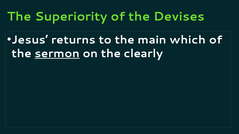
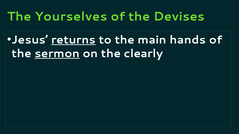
Superiority: Superiority -> Yourselves (71, 17)
returns underline: none -> present (73, 40)
which: which -> hands (188, 40)
